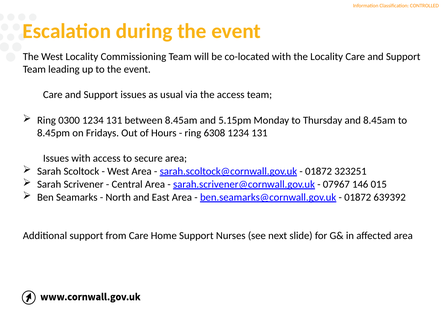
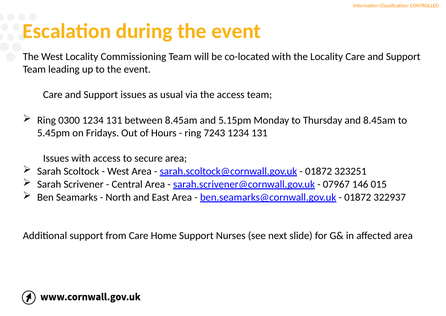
8.45pm: 8.45pm -> 5.45pm (54, 133)
6308: 6308 -> 7243 (214, 133)
639392: 639392 -> 322937 (390, 197)
